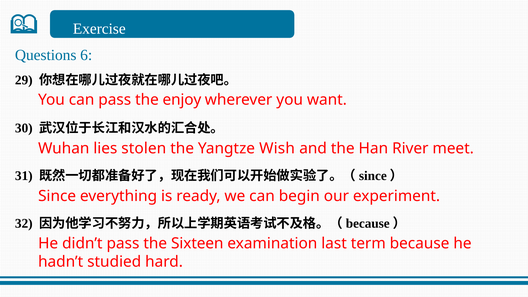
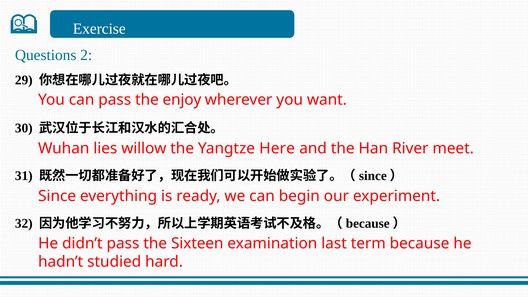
6: 6 -> 2 (86, 55)
stolen: stolen -> willow (144, 148)
Wish: Wish -> Here (277, 148)
